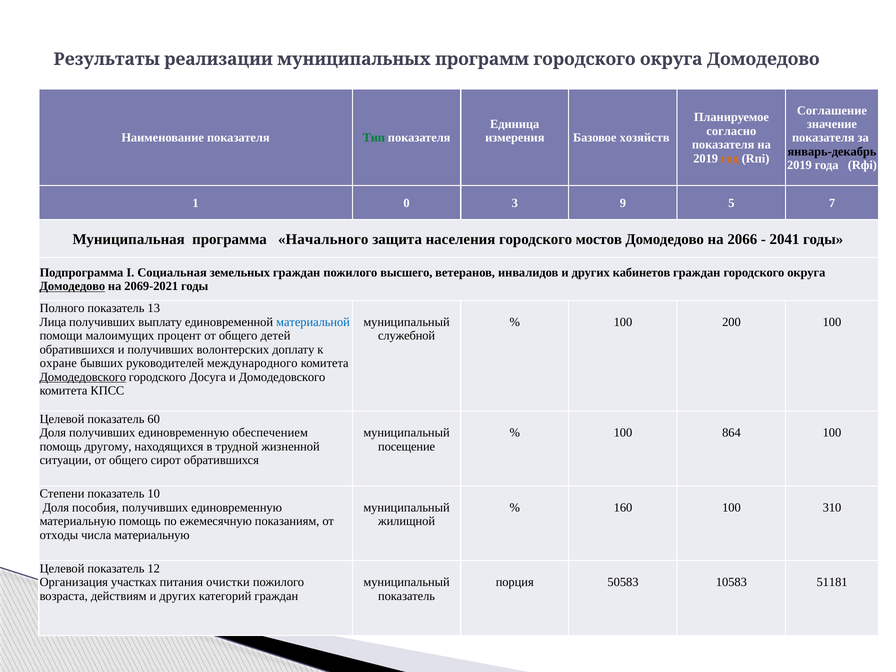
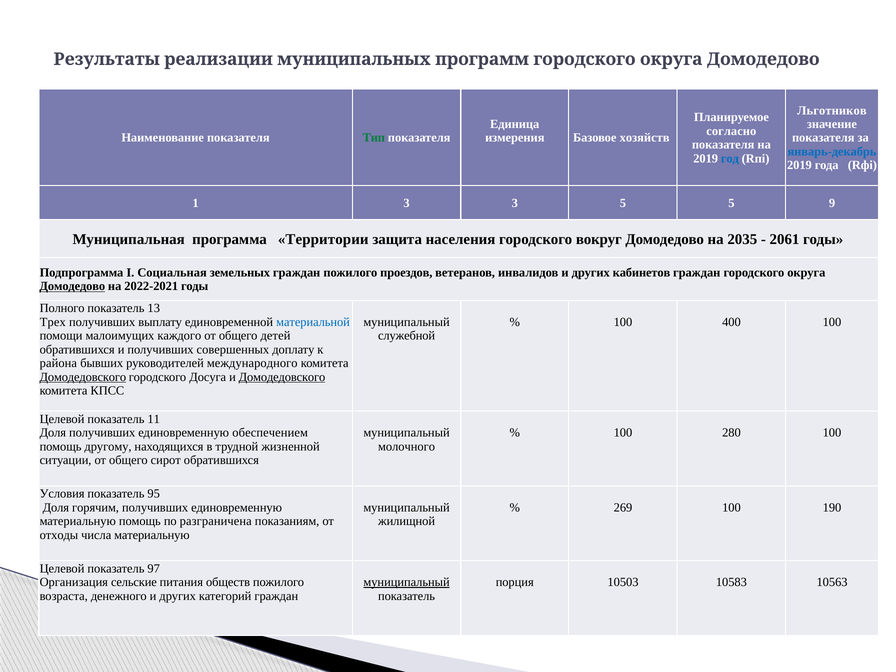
Соглашение: Соглашение -> Льготников (832, 110)
январь-декабрь colour: black -> blue (832, 152)
год colour: orange -> blue (730, 158)
1 0: 0 -> 3 (407, 203)
3 9: 9 -> 5 (623, 203)
7: 7 -> 9 (832, 203)
Начального: Начального -> Территории (323, 239)
мостов: мостов -> вокруг (599, 239)
2066: 2066 -> 2035 (742, 239)
2041: 2041 -> 2061 (785, 239)
высшего: высшего -> проездов (406, 273)
2069-2021: 2069-2021 -> 2022-2021 (151, 286)
Лица: Лица -> Трех (53, 322)
200: 200 -> 400 (731, 322)
процент: процент -> каждого (179, 336)
волонтерских: волонтерских -> совершенных (233, 349)
охране: охране -> района (58, 363)
Домодедовского underline: none -> present (282, 377)
60: 60 -> 11 (154, 419)
864: 864 -> 280 (731, 433)
посещение: посещение -> молочного (407, 446)
Степени: Степени -> Условия (62, 494)
10: 10 -> 95 (154, 494)
пособия: пособия -> горячим (96, 507)
160: 160 -> 269 (623, 507)
310: 310 -> 190 (832, 507)
ежемесячную: ежемесячную -> разграничена (216, 521)
12: 12 -> 97 (154, 569)
участках: участках -> сельские (134, 582)
очистки: очистки -> обществ (228, 582)
муниципальный underline: none -> present (407, 582)
50583: 50583 -> 10503 (623, 582)
51181: 51181 -> 10563 (832, 582)
действиям: действиям -> денежного (119, 596)
